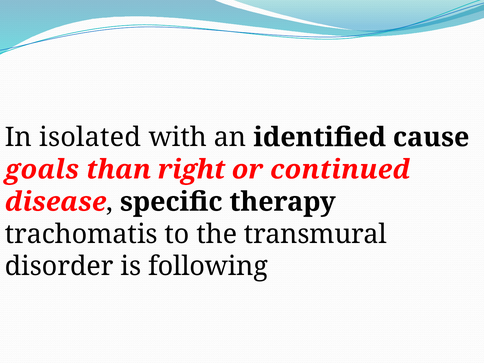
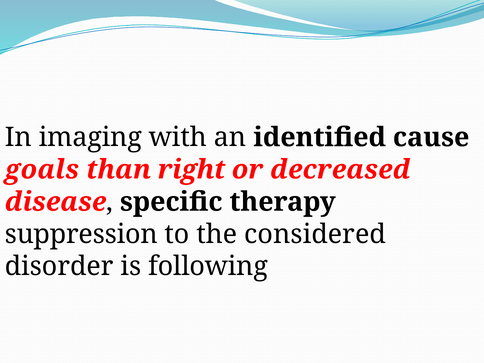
isolated: isolated -> imaging (90, 137)
continued: continued -> decreased (340, 170)
trachomatis: trachomatis -> suppression (81, 234)
transmural: transmural -> considered (315, 234)
